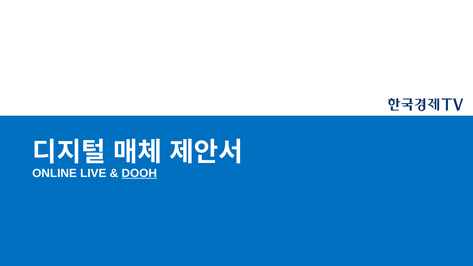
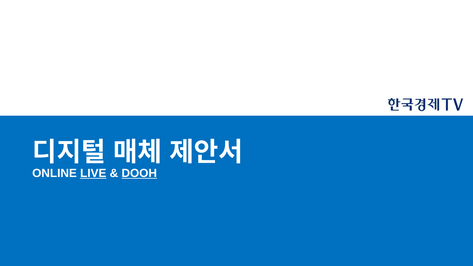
LIVE underline: none -> present (93, 173)
